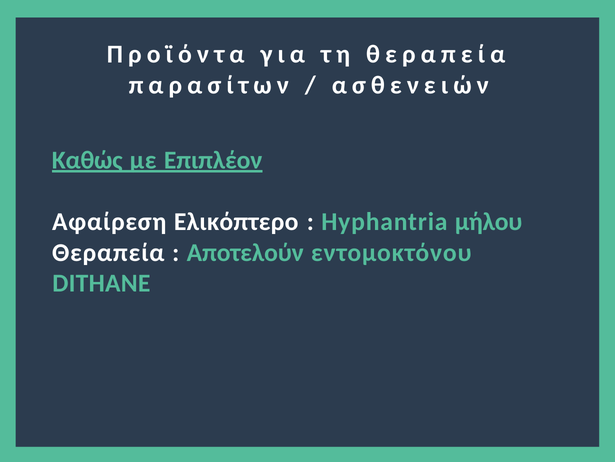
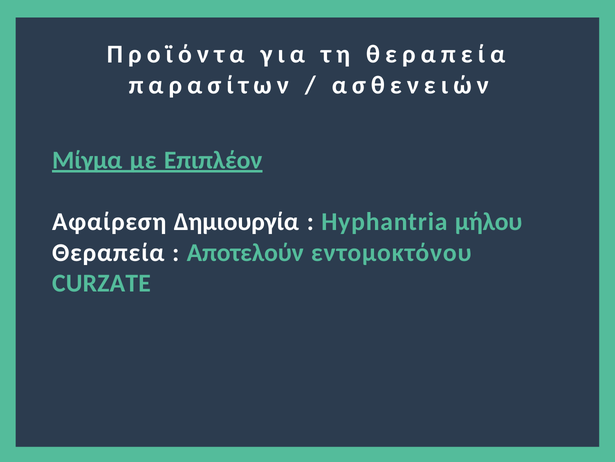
Καθώς: Καθώς -> Μίγμα (87, 160)
Ελικόπτερο: Ελικόπτερο -> Δημιουργία (236, 221)
DITHANE: DITHANE -> CURZATE (101, 283)
